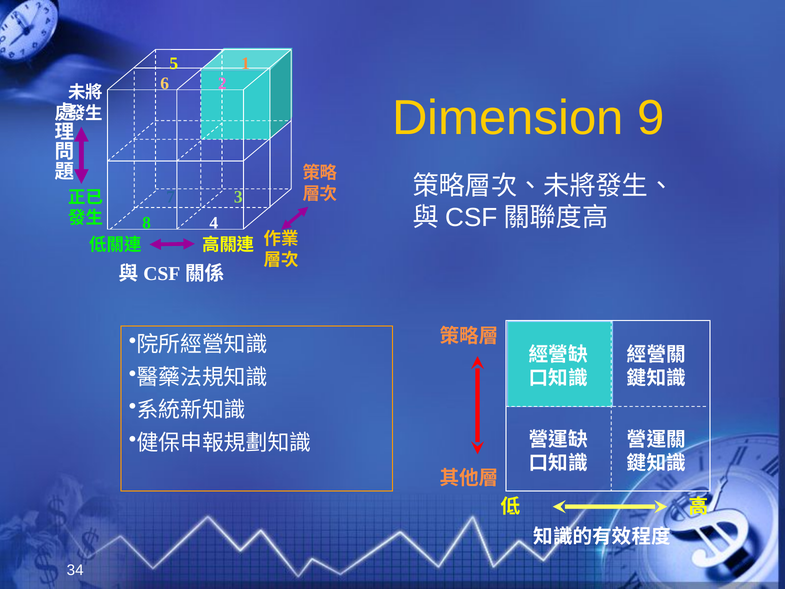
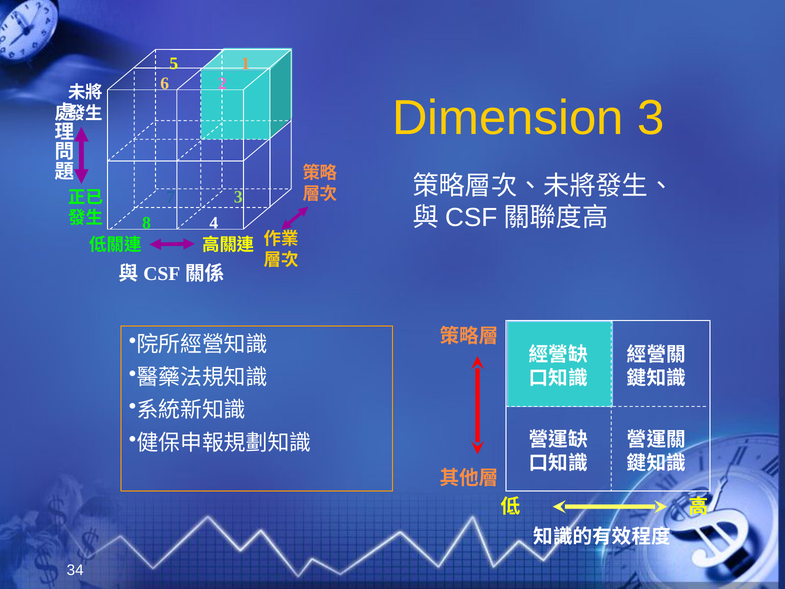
Dimension 9: 9 -> 3 (651, 118)
